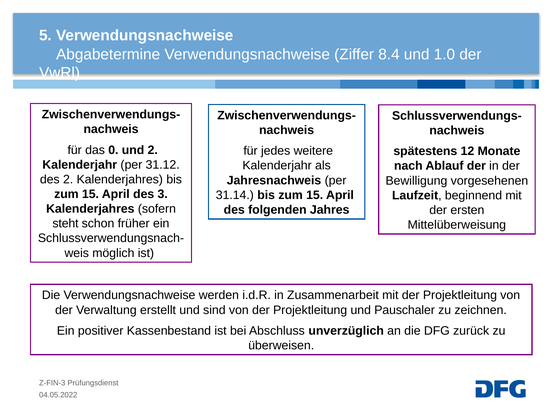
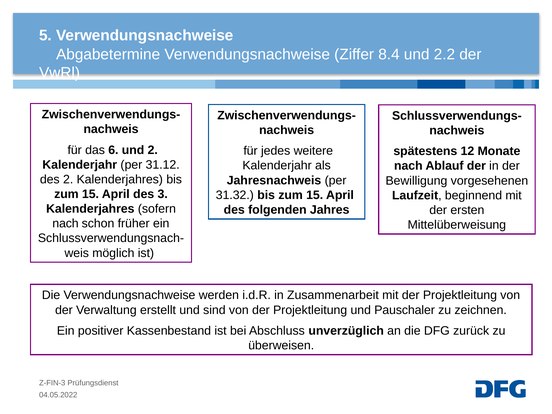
1.0: 1.0 -> 2.2 (444, 54)
0: 0 -> 6 (113, 150)
31.14: 31.14 -> 31.32 (235, 195)
steht: steht -> nach (66, 224)
